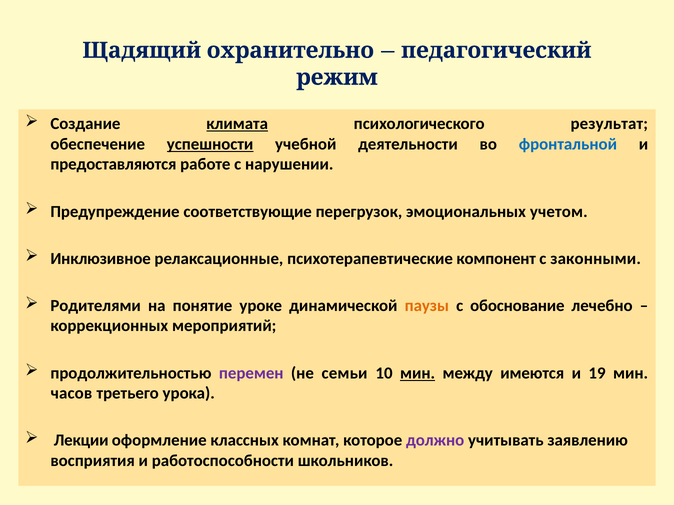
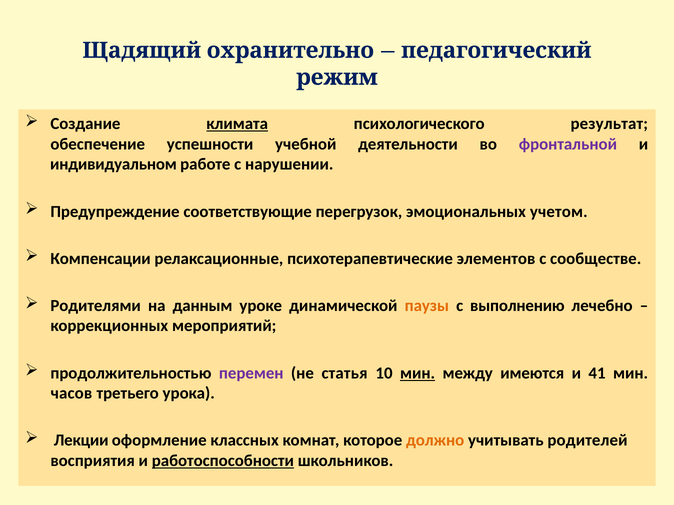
успешности underline: present -> none (210, 144)
фронтальной colour: blue -> purple (568, 144)
предоставляются: предоставляются -> индивидуальном (113, 165)
Инклюзивное: Инклюзивное -> Компенсации (101, 259)
компонент: компонент -> элементов (496, 259)
законными: законными -> сообществе (596, 259)
понятие: понятие -> данным (203, 306)
обоснование: обоснование -> выполнению (517, 306)
семьи: семьи -> статья (345, 373)
19: 19 -> 41 (597, 373)
должно colour: purple -> orange (435, 441)
заявлению: заявлению -> родителей (588, 441)
работоспособности underline: none -> present (223, 461)
